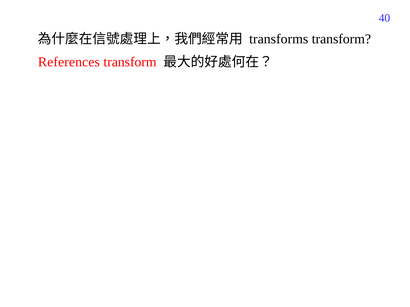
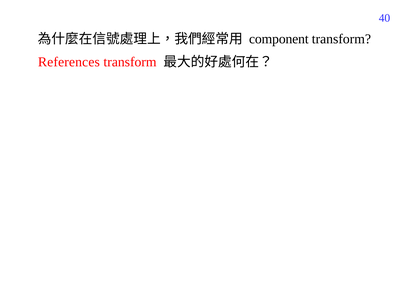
transforms: transforms -> component (279, 39)
